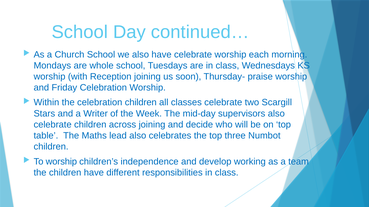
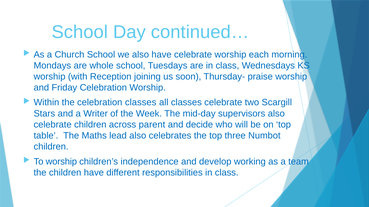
celebration children: children -> classes (141, 103)
across joining: joining -> parent (152, 125)
